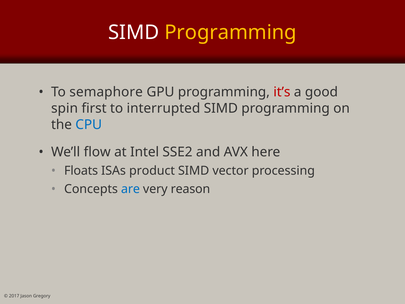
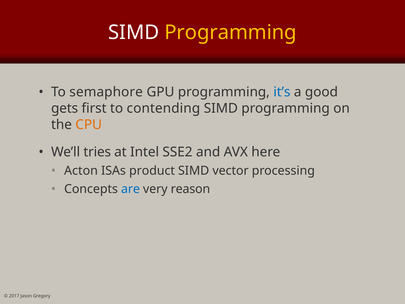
it’s colour: red -> blue (282, 92)
spin: spin -> gets (65, 108)
interrupted: interrupted -> contending (163, 108)
CPU colour: blue -> orange (89, 124)
flow: flow -> tries (97, 152)
Floats: Floats -> Acton (81, 171)
